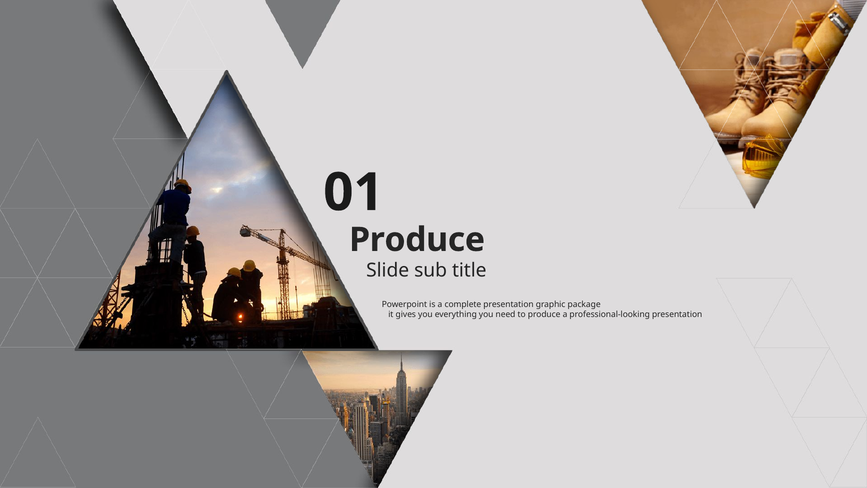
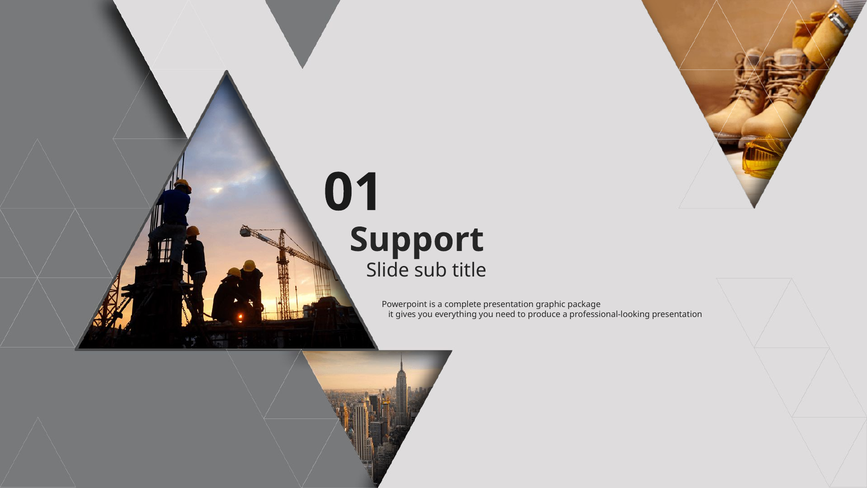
Produce: Produce -> Support (417, 240)
